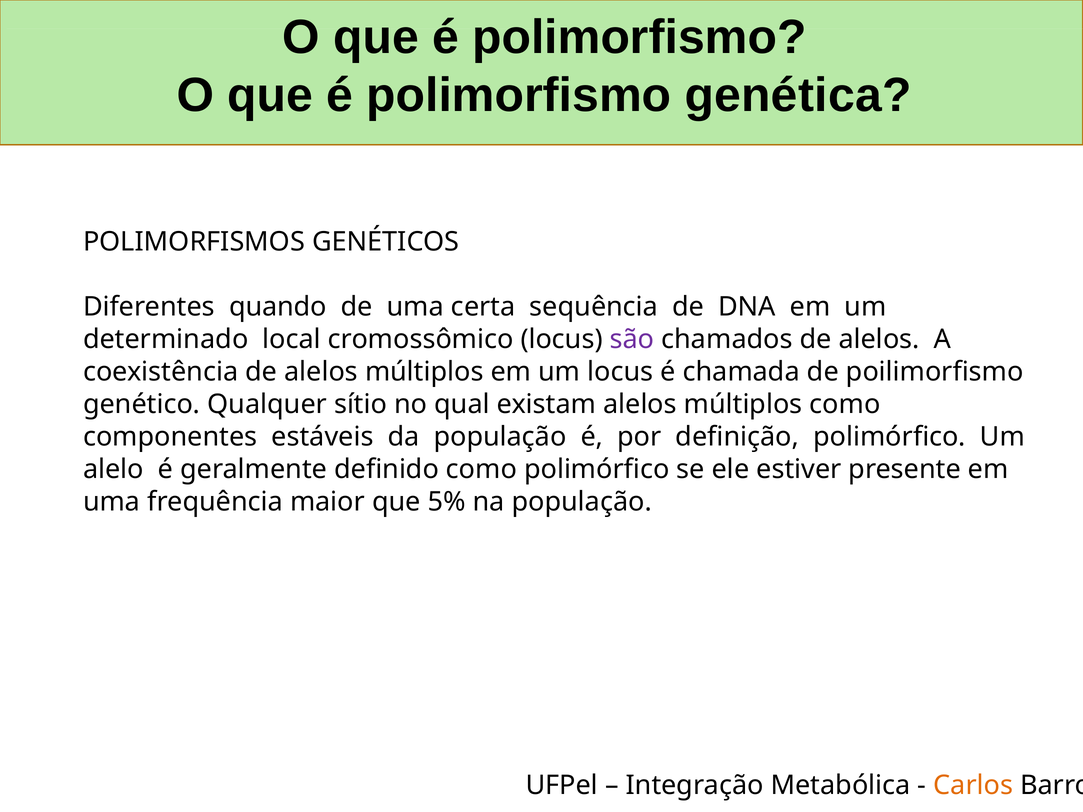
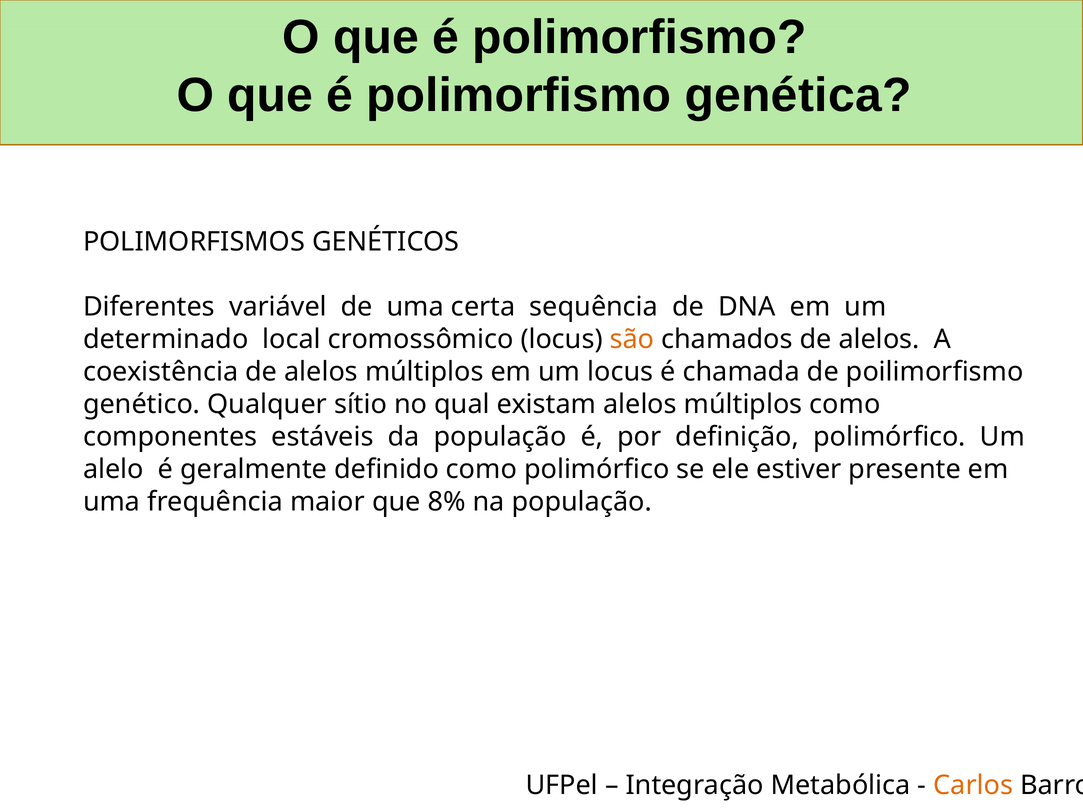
quando: quando -> variável (278, 307)
são colour: purple -> orange (632, 339)
5%: 5% -> 8% (447, 502)
